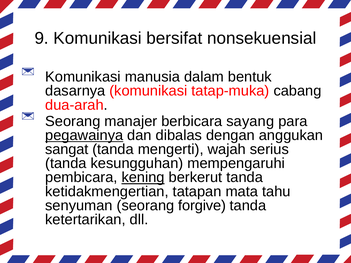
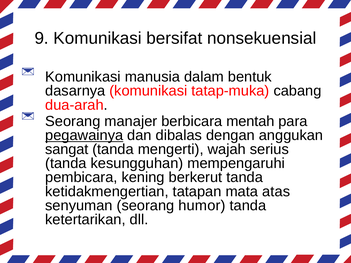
sayang: sayang -> mentah (250, 121)
kening underline: present -> none (143, 178)
tahu: tahu -> atas (276, 192)
forgive: forgive -> humor (202, 206)
